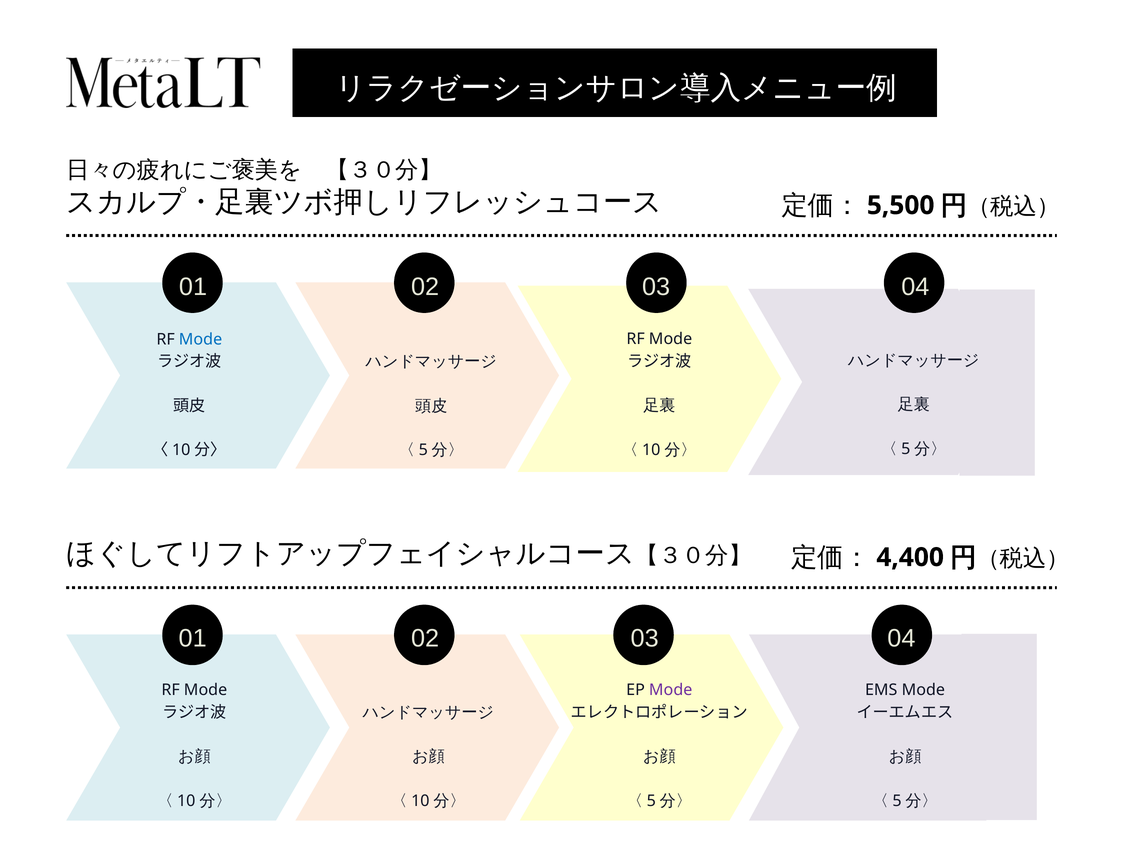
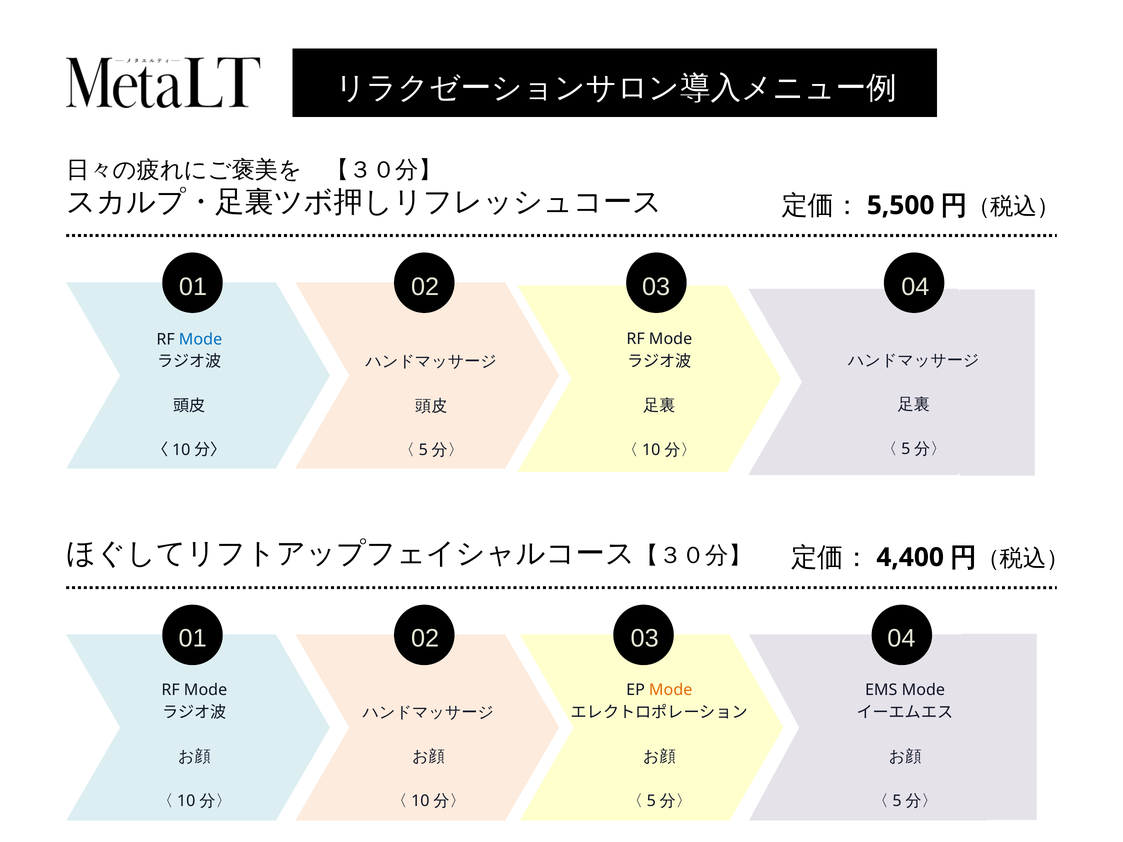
Mode colour: purple -> orange (671, 690)
